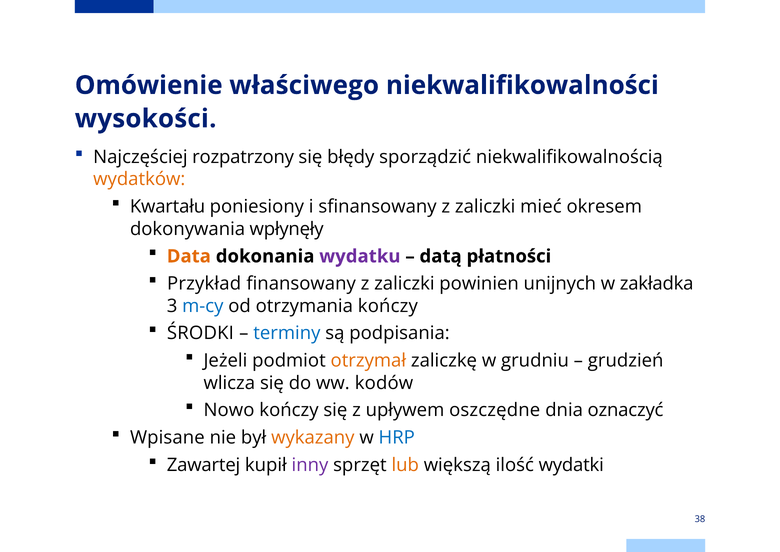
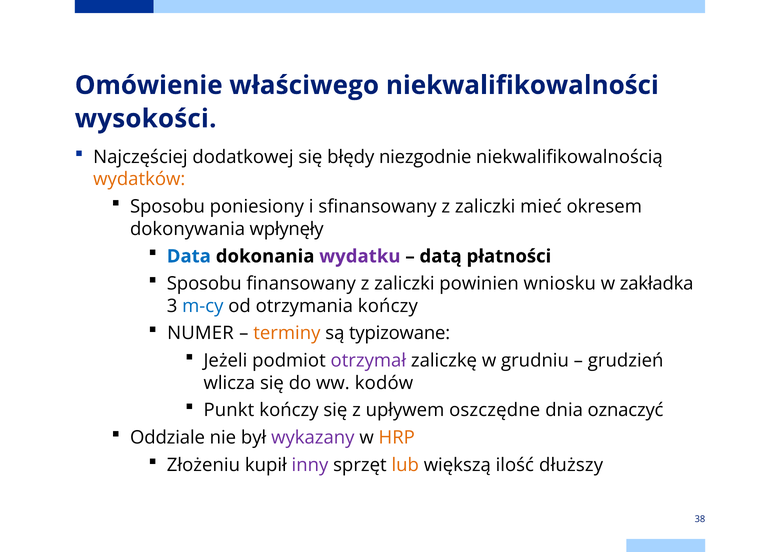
rozpatrzony: rozpatrzony -> dodatkowej (243, 157)
sporządzić: sporządzić -> niezgodnie (425, 157)
Kwartału: Kwartału -> Sposobu (167, 206)
Data colour: orange -> blue (189, 256)
Przykład: Przykład -> Sposobu (204, 283)
unijnych: unijnych -> wniosku (560, 283)
ŚRODKI: ŚRODKI -> NUMER (200, 333)
terminy colour: blue -> orange (287, 333)
podpisania: podpisania -> typizowane (400, 333)
otrzymał colour: orange -> purple (368, 360)
Nowo: Nowo -> Punkt (229, 410)
Wpisane: Wpisane -> Oddziale (167, 437)
wykazany colour: orange -> purple (313, 437)
HRP colour: blue -> orange (397, 437)
Zawartej: Zawartej -> Złożeniu (203, 465)
wydatki: wydatki -> dłuższy (571, 465)
